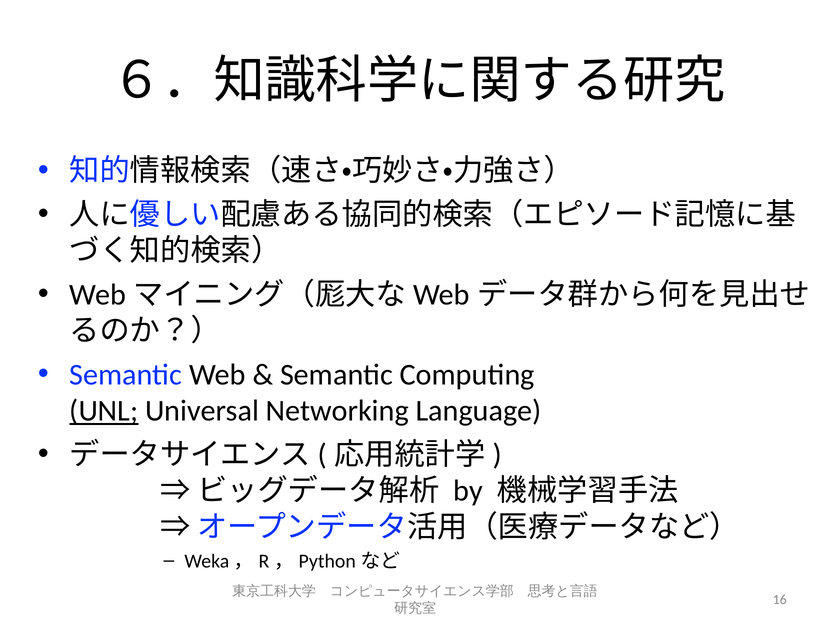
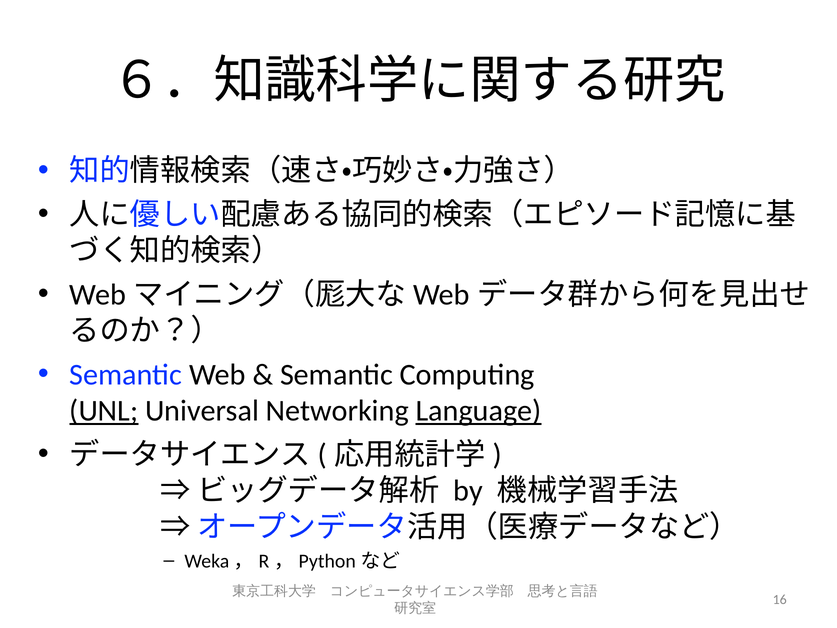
Language underline: none -> present (479, 411)
